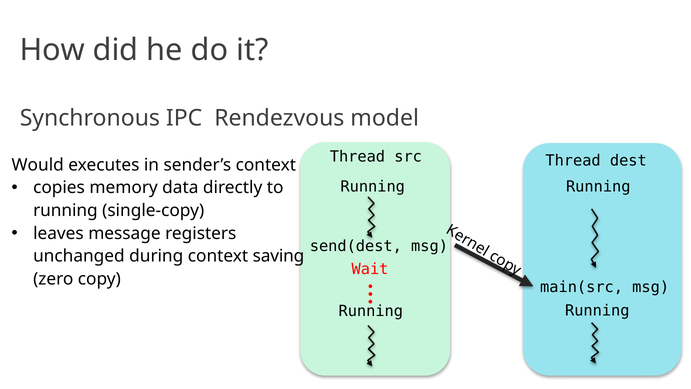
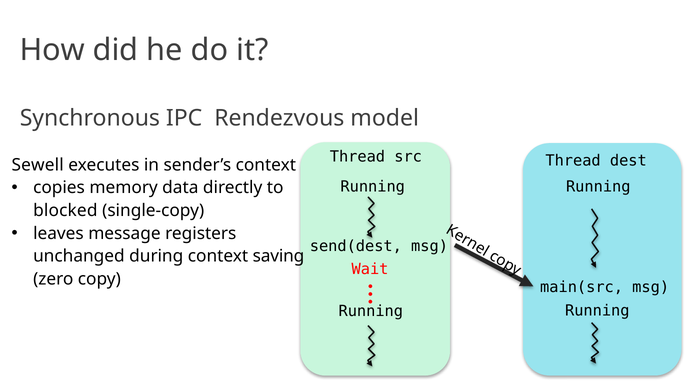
Would: Would -> Sewell (38, 165)
running: running -> blocked (65, 210)
